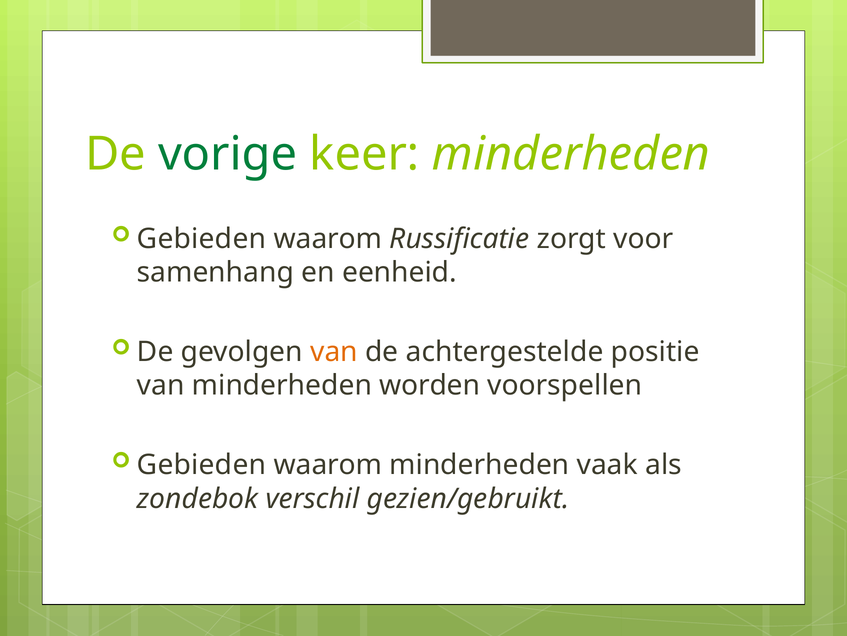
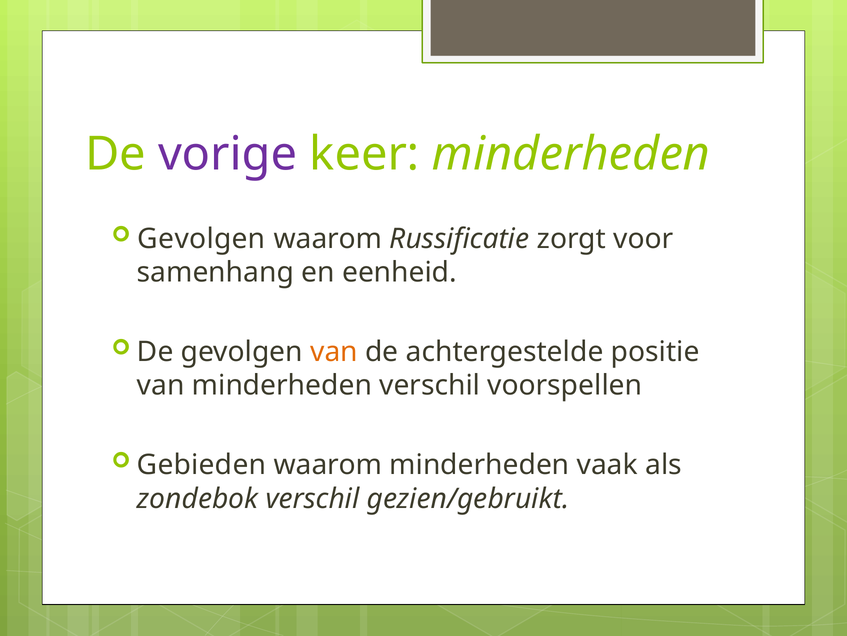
vorige colour: green -> purple (228, 154)
Gebieden: Gebieden -> Gevolgen (201, 238)
minderheden worden: worden -> verschil (430, 385)
